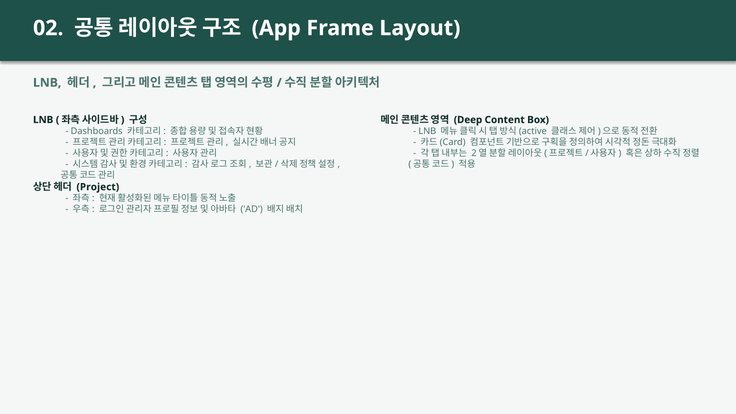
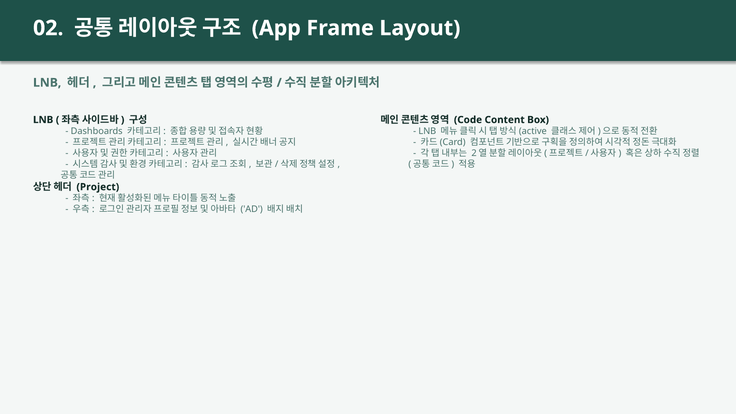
Deep: Deep -> Code (468, 120)
